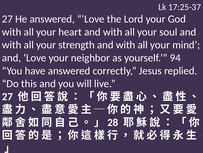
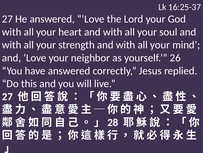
17:25-37: 17:25-37 -> 16:25-37 (185, 7)
94: 94 -> 26 (175, 58)
